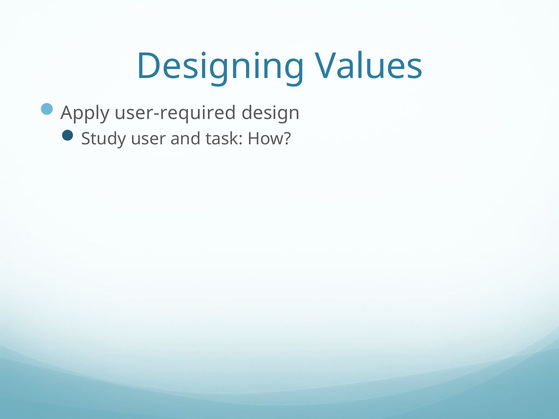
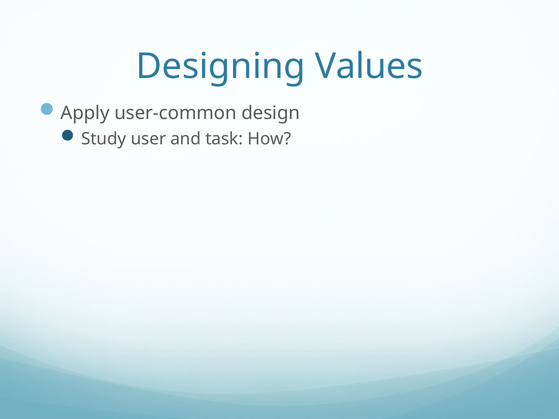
user-required: user-required -> user-common (176, 113)
